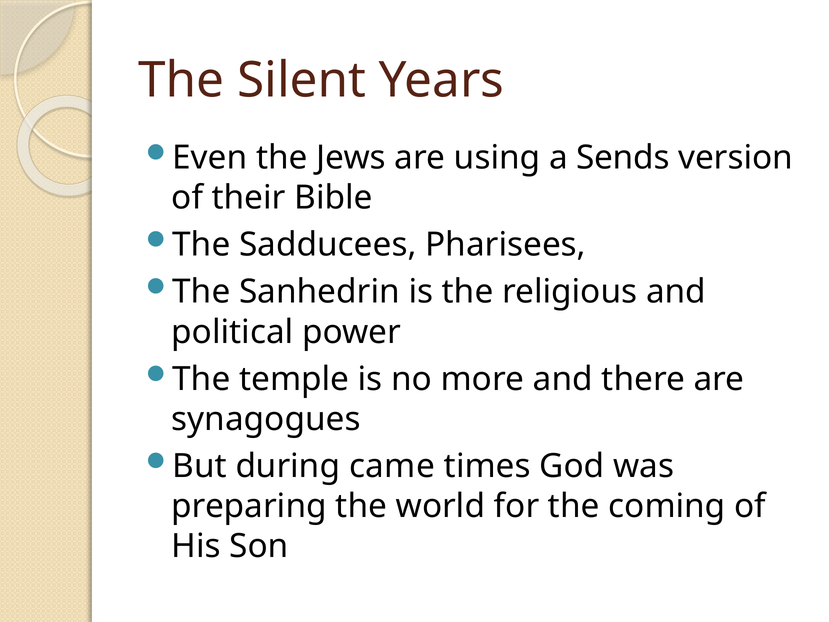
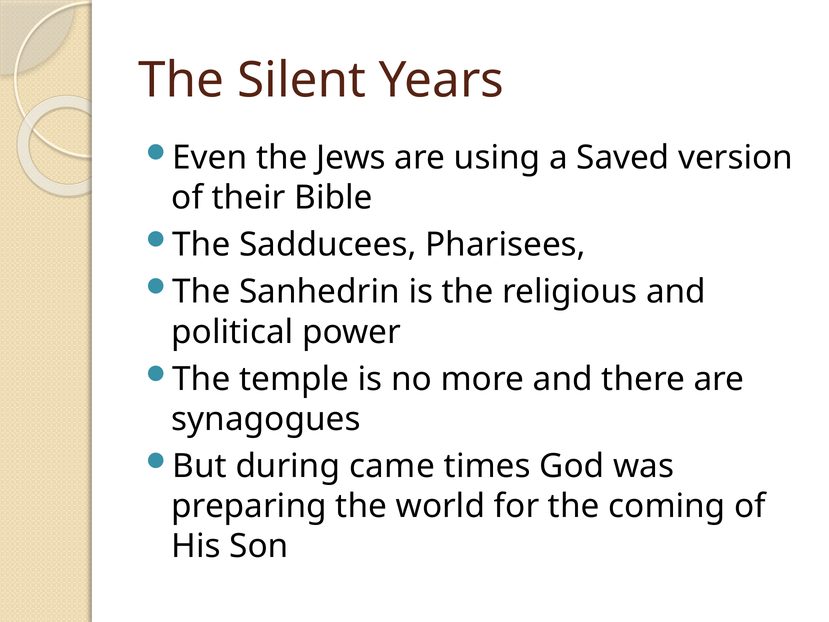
Sends: Sends -> Saved (623, 158)
